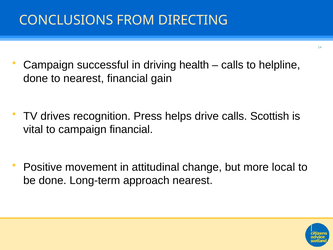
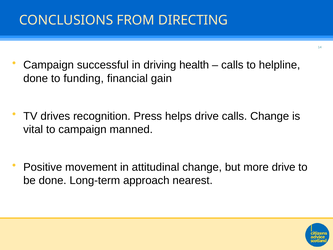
to nearest: nearest -> funding (84, 78)
calls Scottish: Scottish -> Change (270, 116)
campaign financial: financial -> manned (131, 129)
more local: local -> drive (284, 167)
